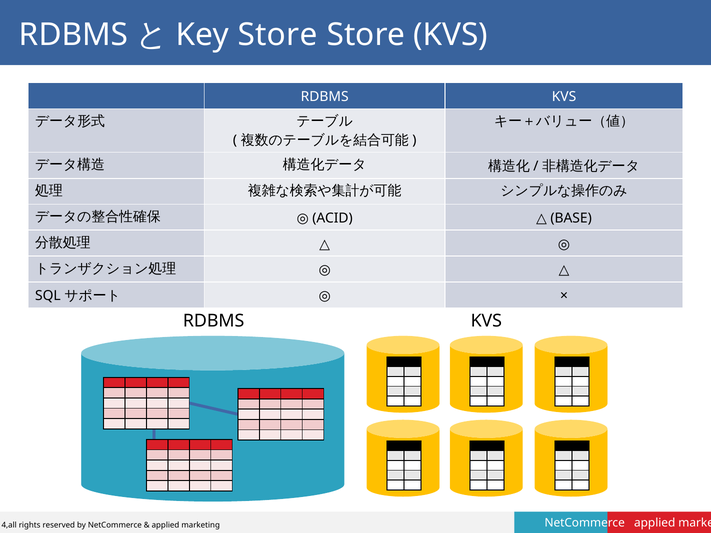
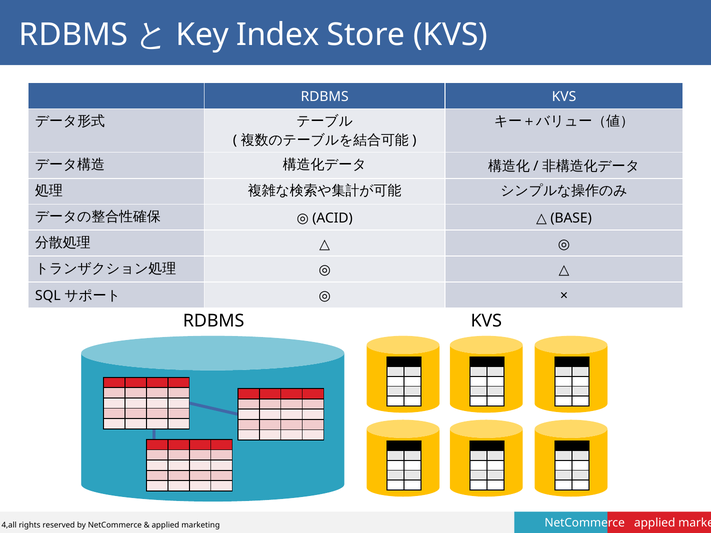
Store: Store -> Index (278, 35)
